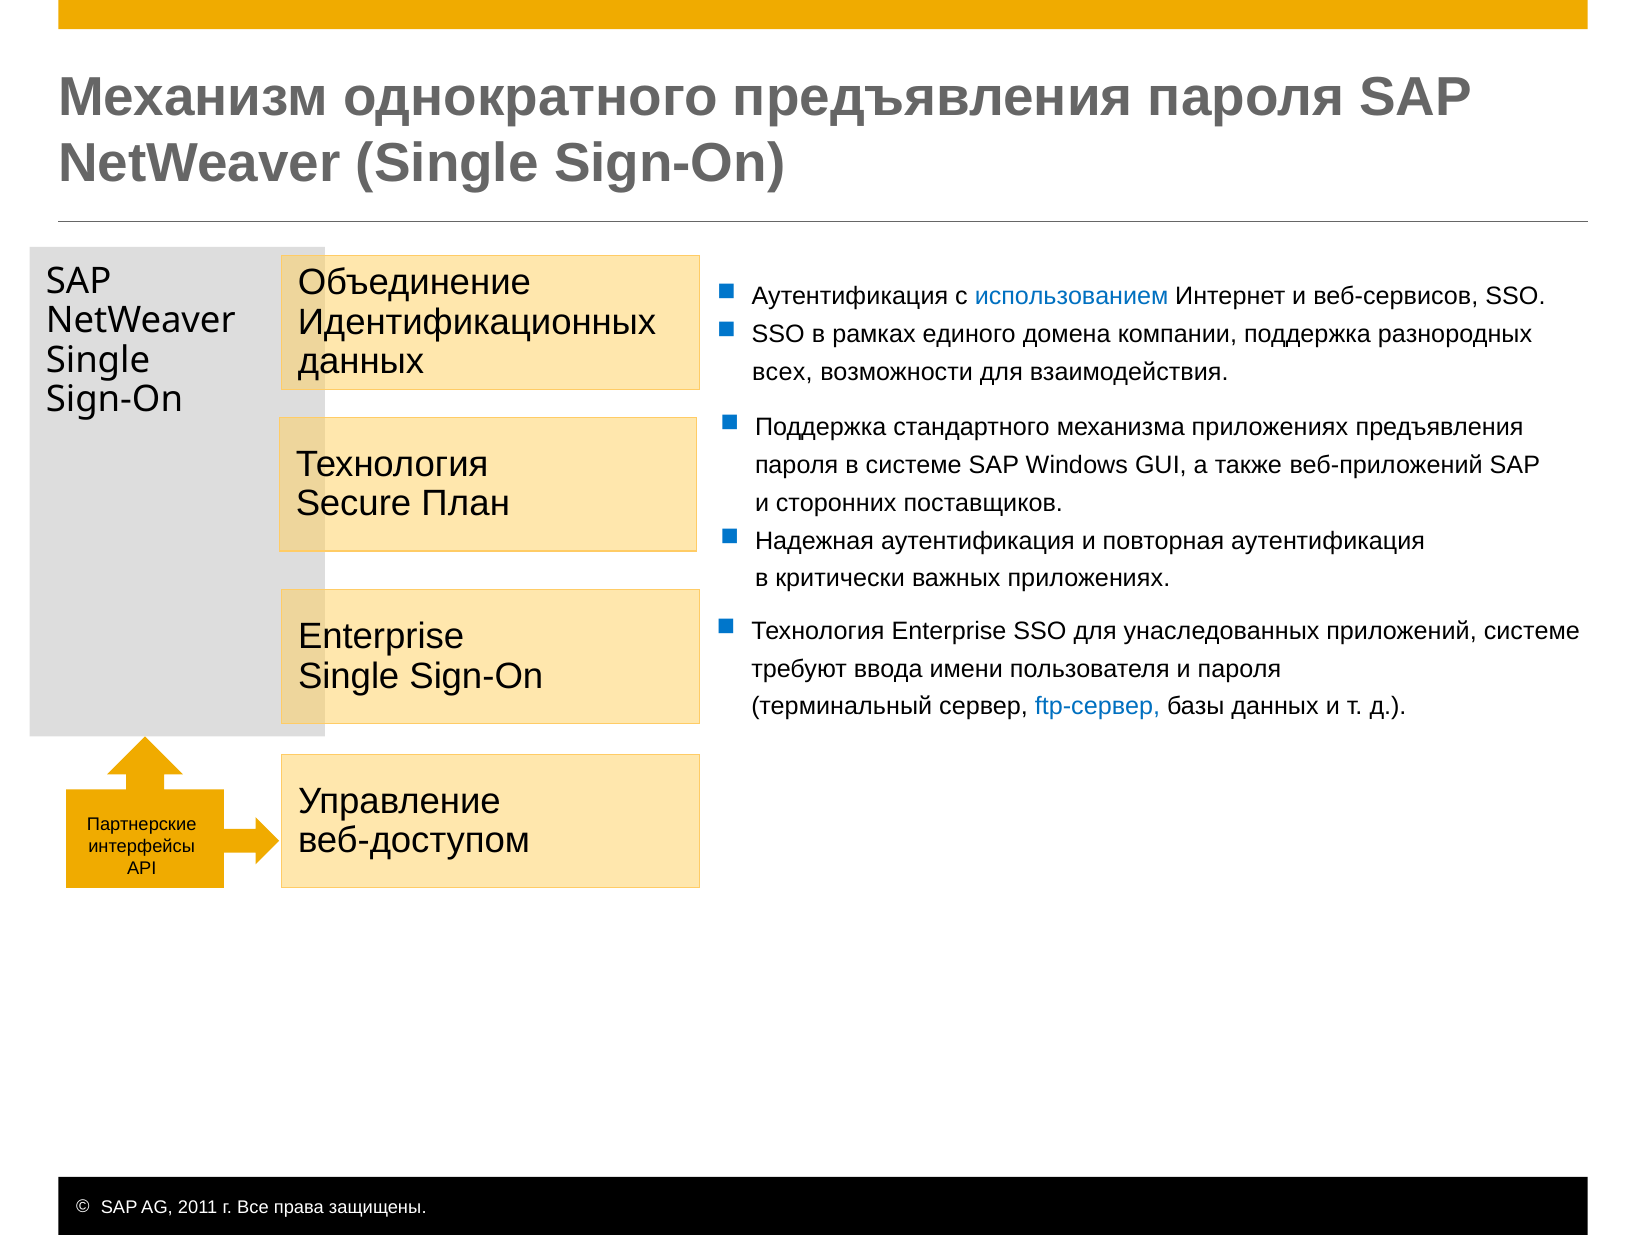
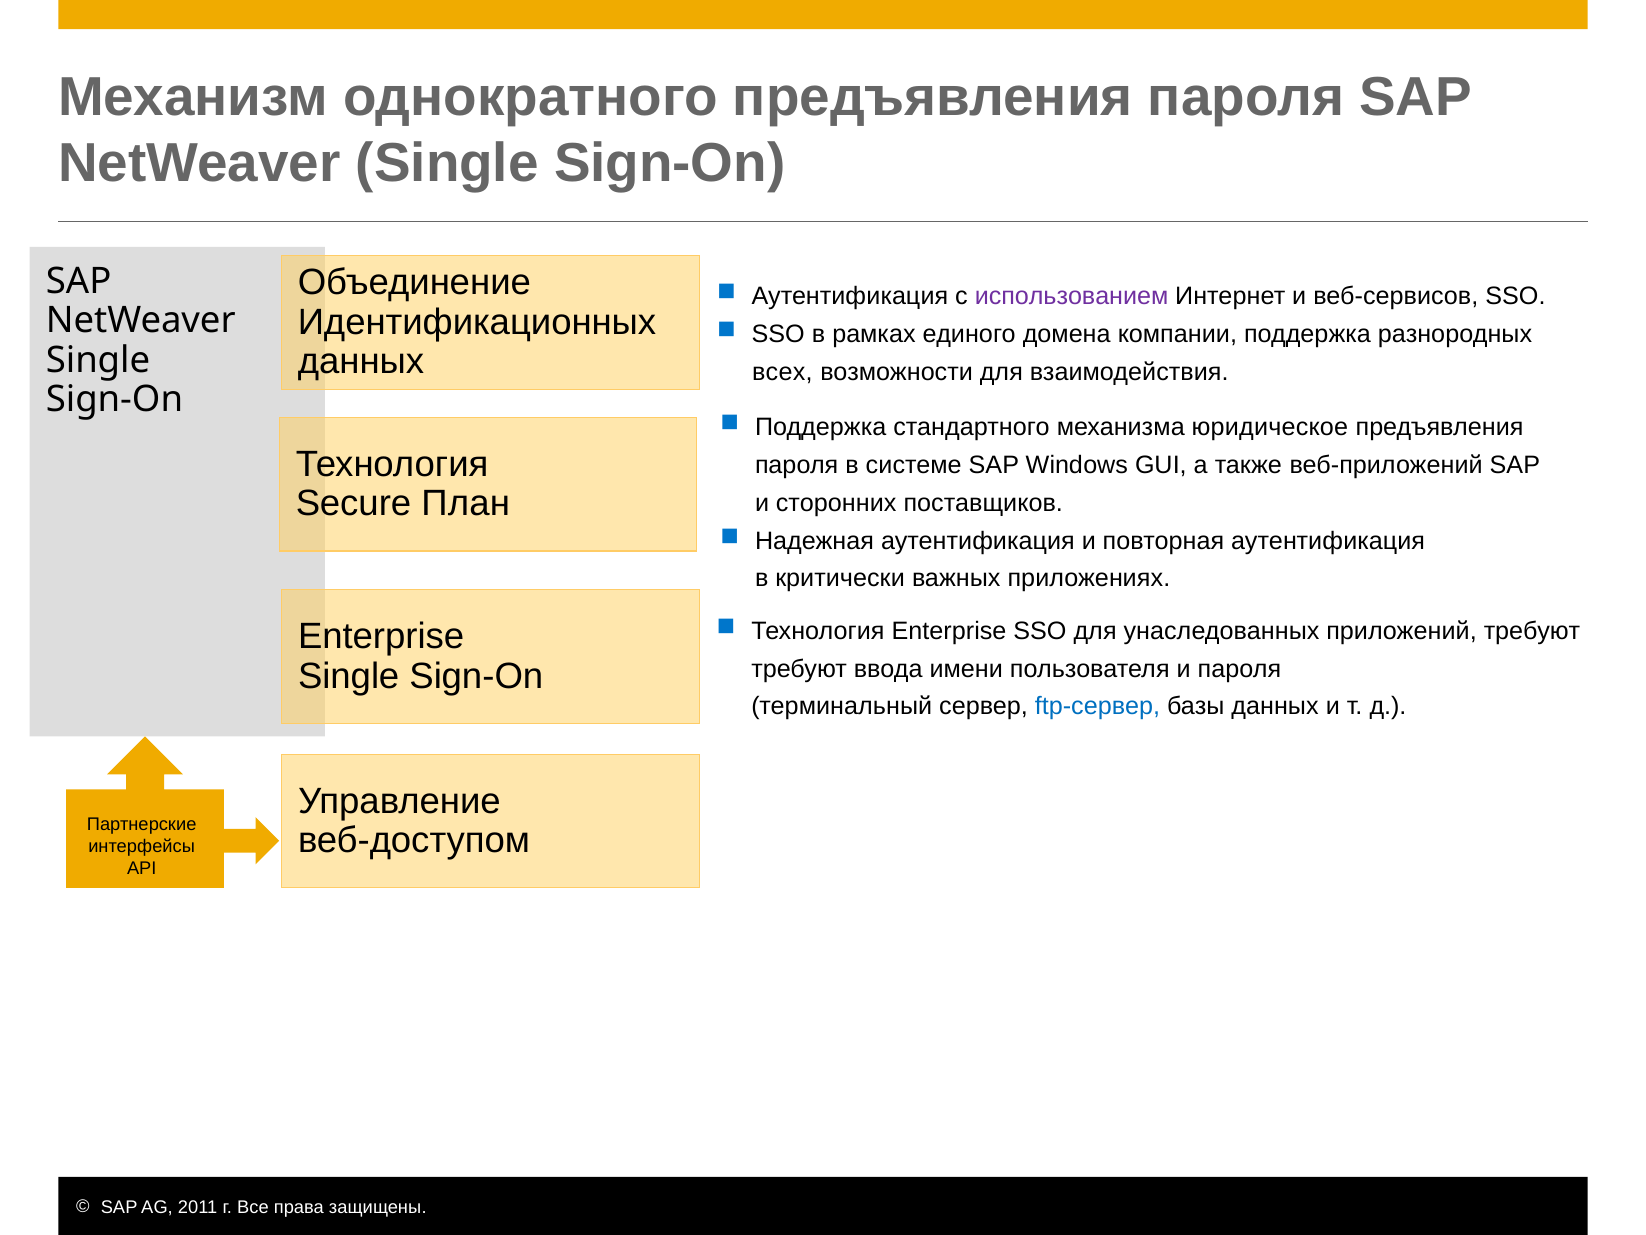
использованием colour: blue -> purple (1072, 296)
приложениях: приложениях -> юридическое (1270, 428)
приложений системе: системе -> требуют (1532, 631)
